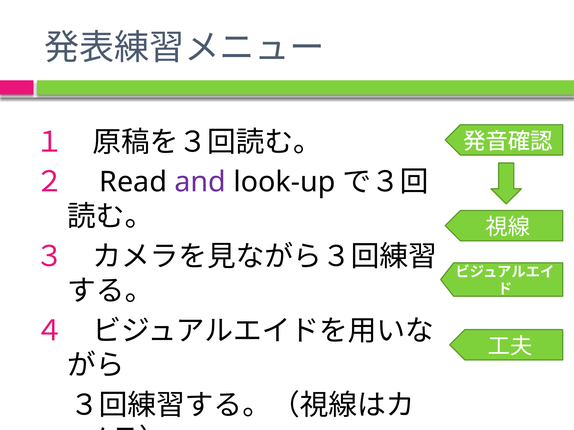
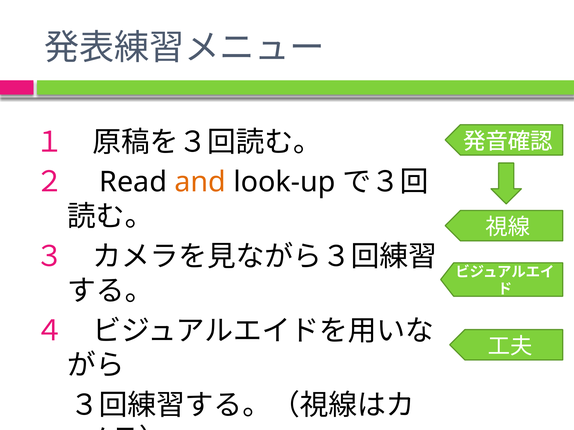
and colour: purple -> orange (200, 182)
